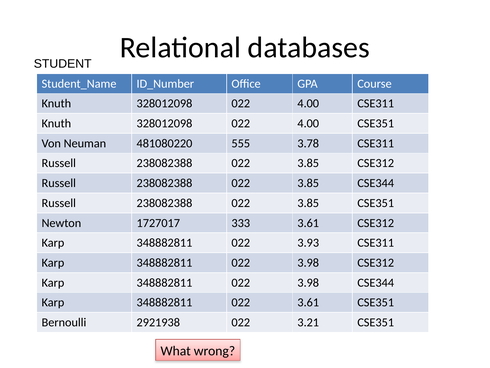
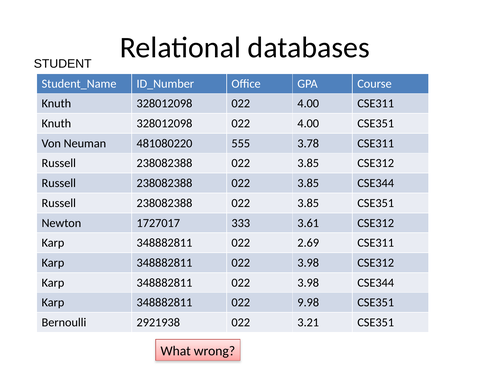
3.93: 3.93 -> 2.69 (308, 243)
022 3.61: 3.61 -> 9.98 (308, 302)
